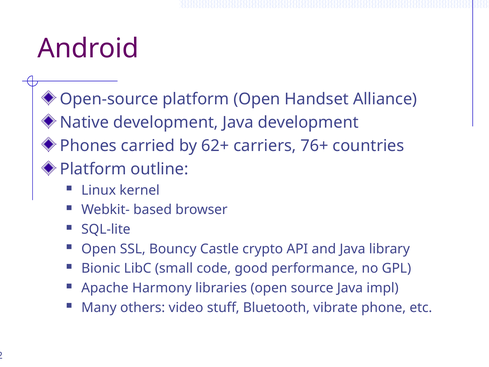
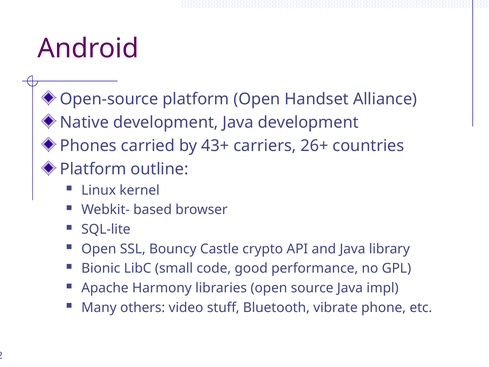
62+: 62+ -> 43+ (215, 146)
76+: 76+ -> 26+ (314, 146)
